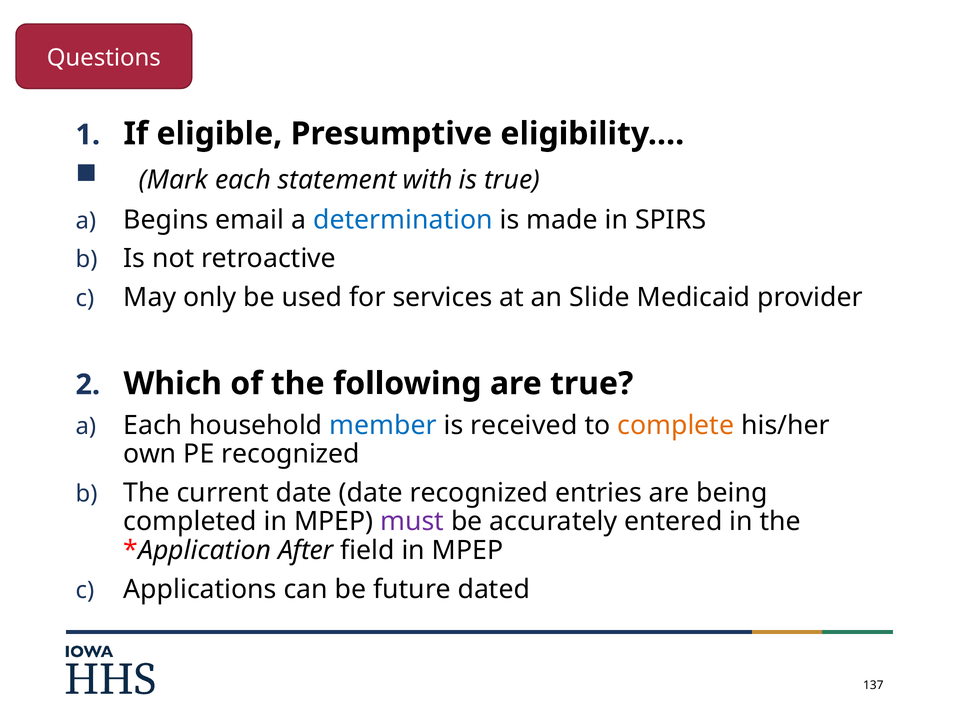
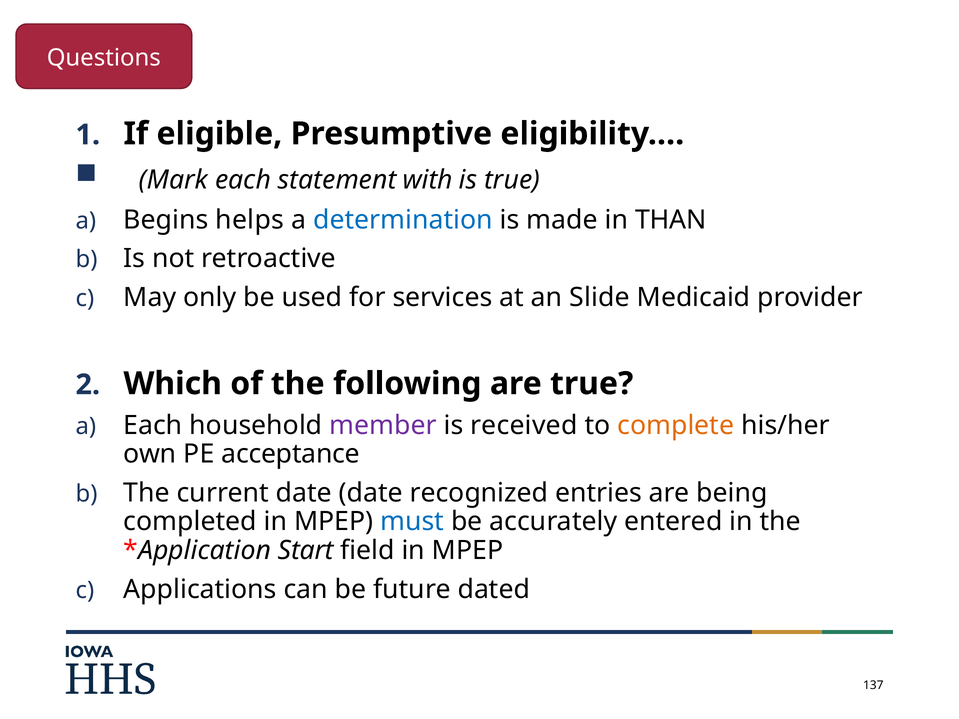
email: email -> helps (250, 220)
SPIRS: SPIRS -> THAN (671, 220)
member colour: blue -> purple (383, 425)
PE recognized: recognized -> acceptance (291, 454)
must colour: purple -> blue (412, 522)
After: After -> Start (306, 551)
